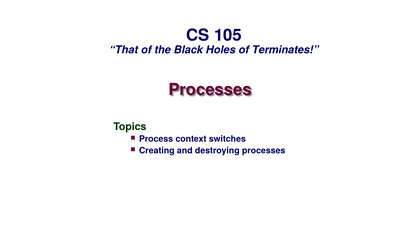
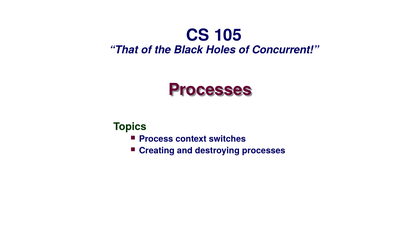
Terminates: Terminates -> Concurrent (285, 50)
